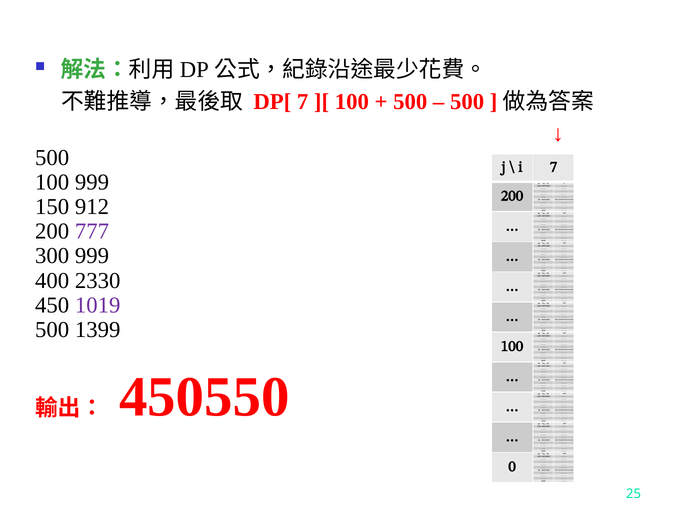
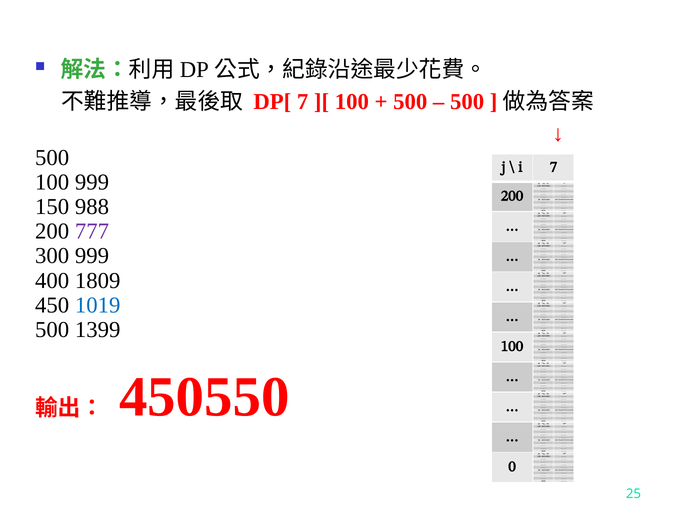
912: 912 -> 988 (92, 207)
2330: 2330 -> 1809 (98, 280)
1019 colour: purple -> blue (98, 305)
